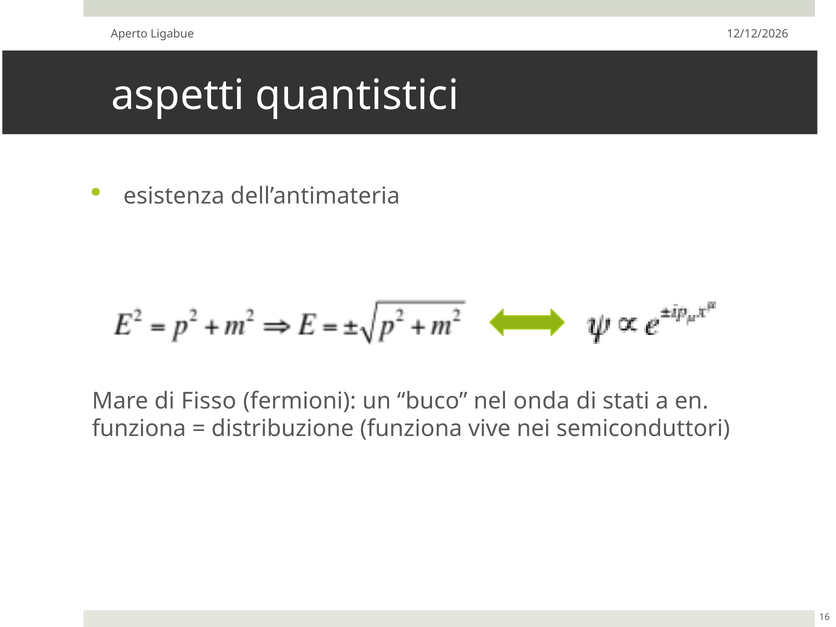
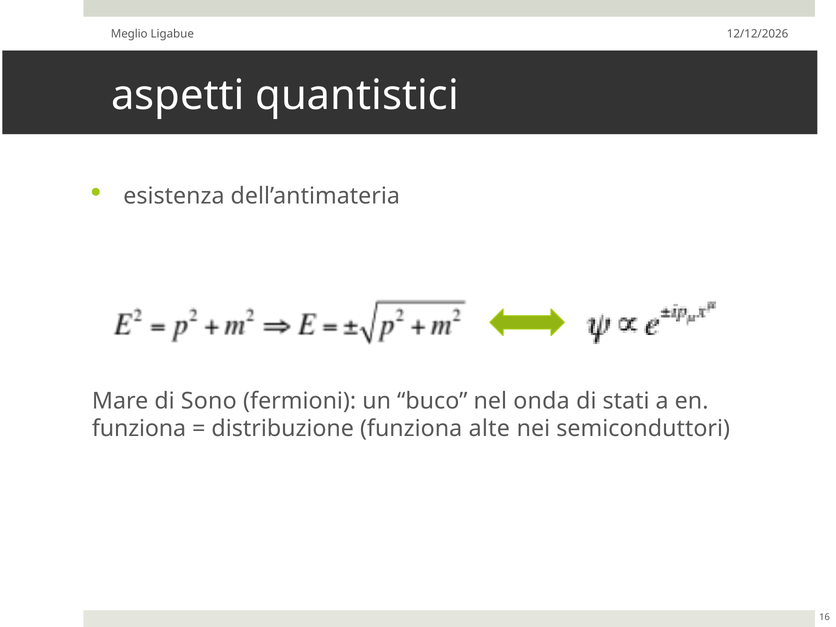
Aperto: Aperto -> Meglio (129, 34)
Fisso: Fisso -> Sono (209, 401)
vive: vive -> alte (489, 429)
